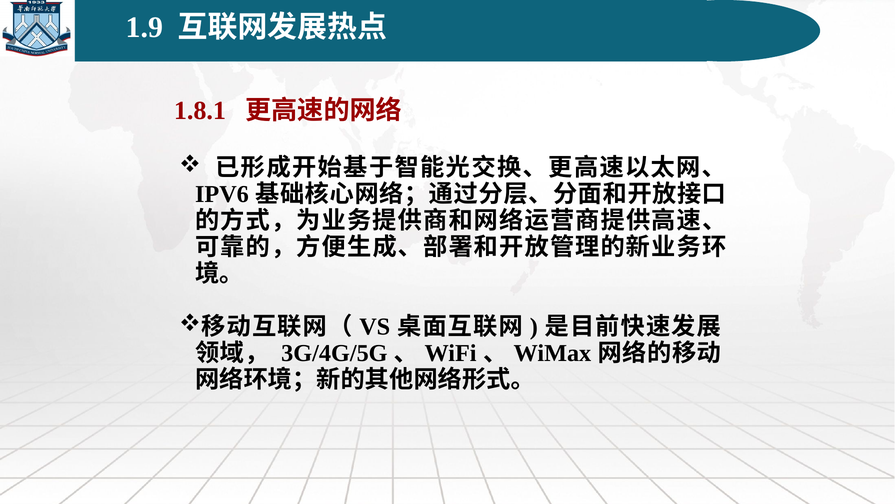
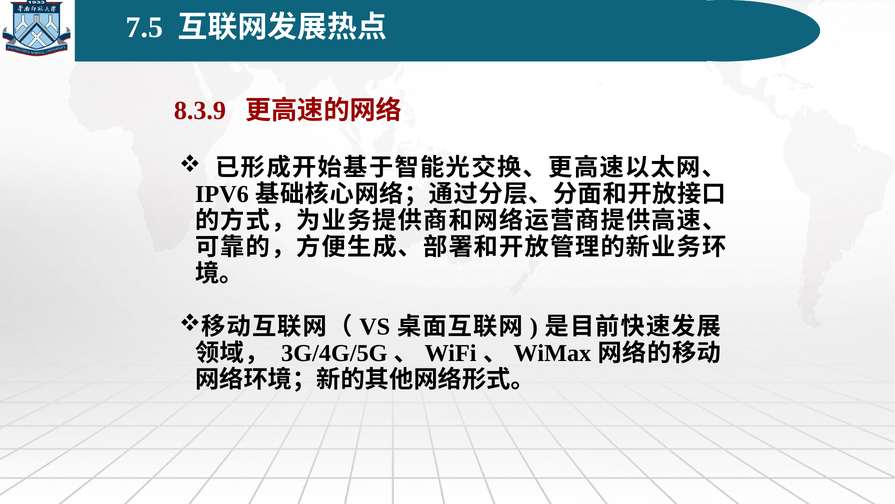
1.9: 1.9 -> 7.5 (145, 27)
1.8.1: 1.8.1 -> 8.3.9 (200, 111)
